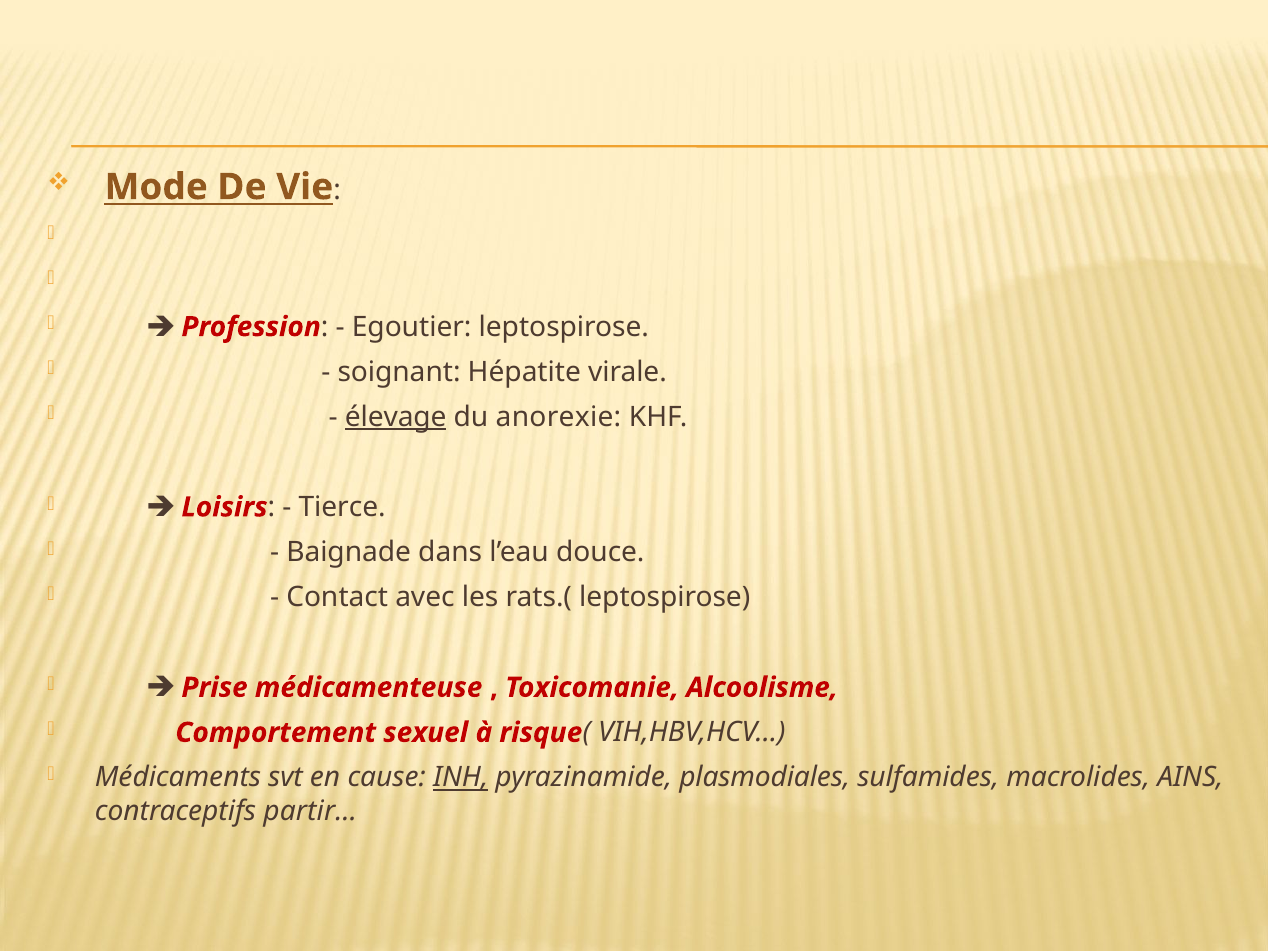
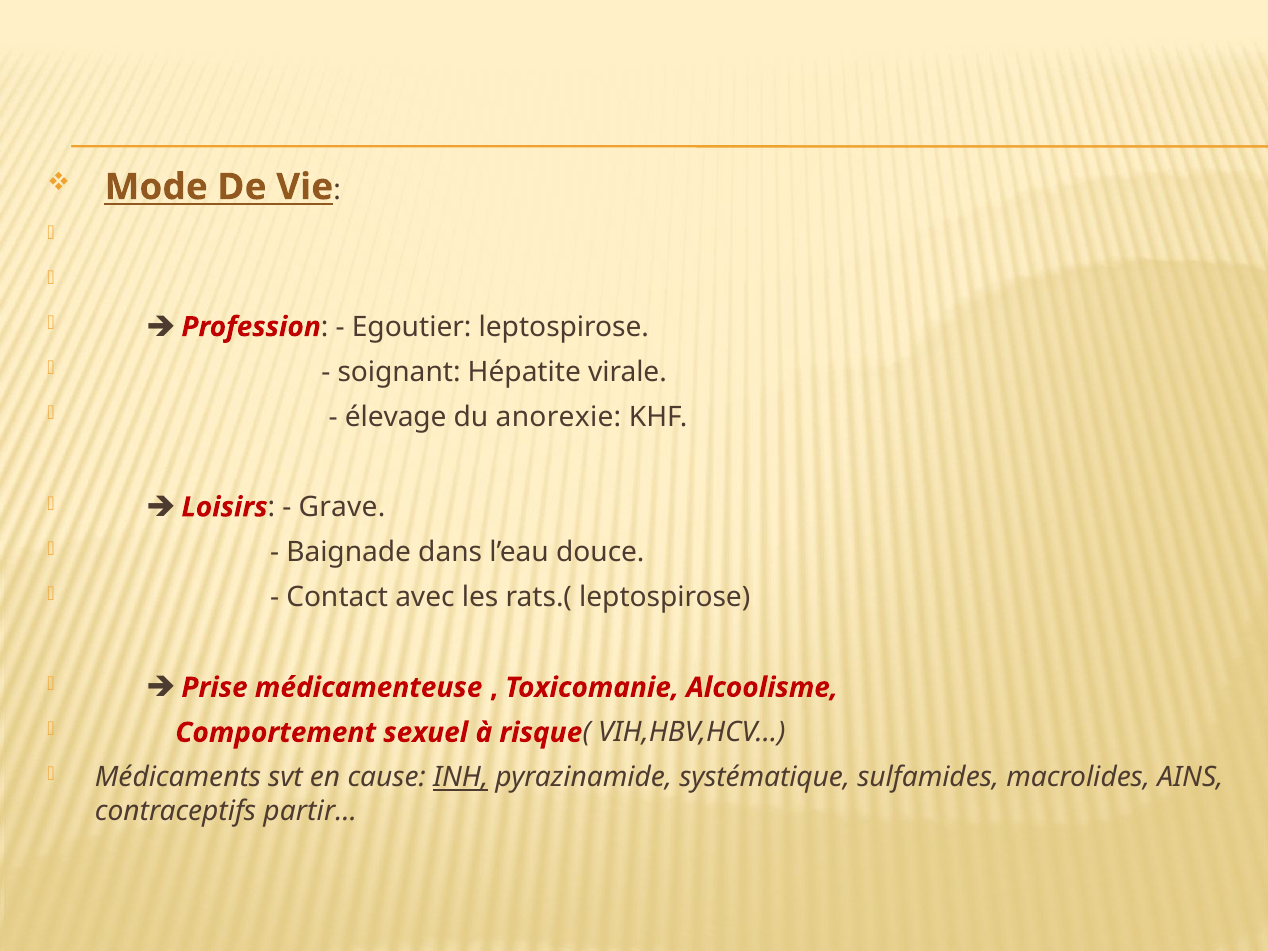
élevage underline: present -> none (396, 417)
Tierce: Tierce -> Grave (342, 507)
plasmodiales: plasmodiales -> systématique (765, 778)
